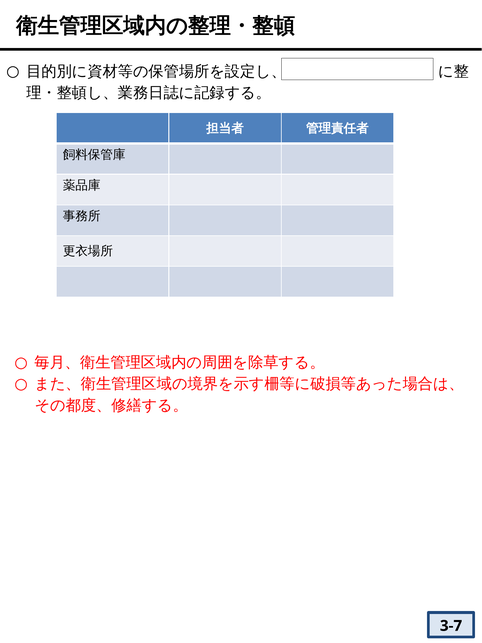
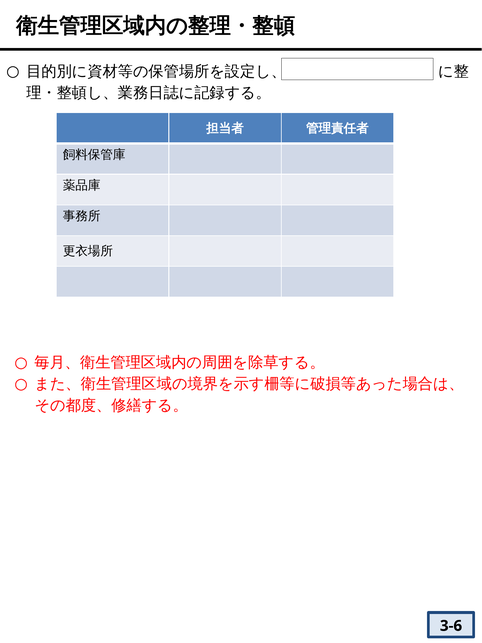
3-7: 3-7 -> 3-6 (451, 626)
